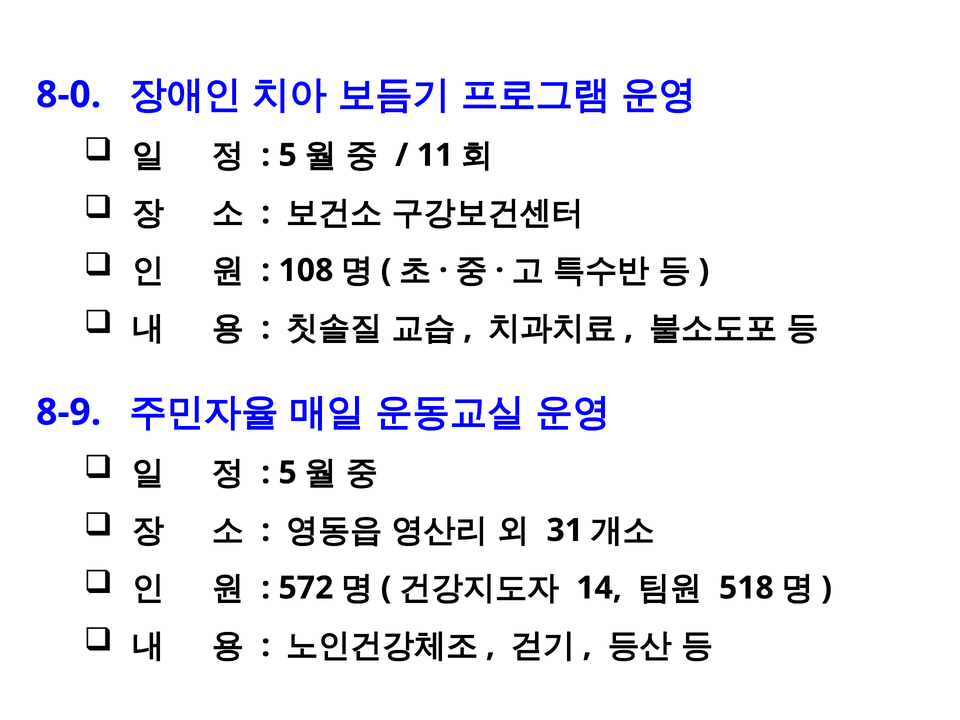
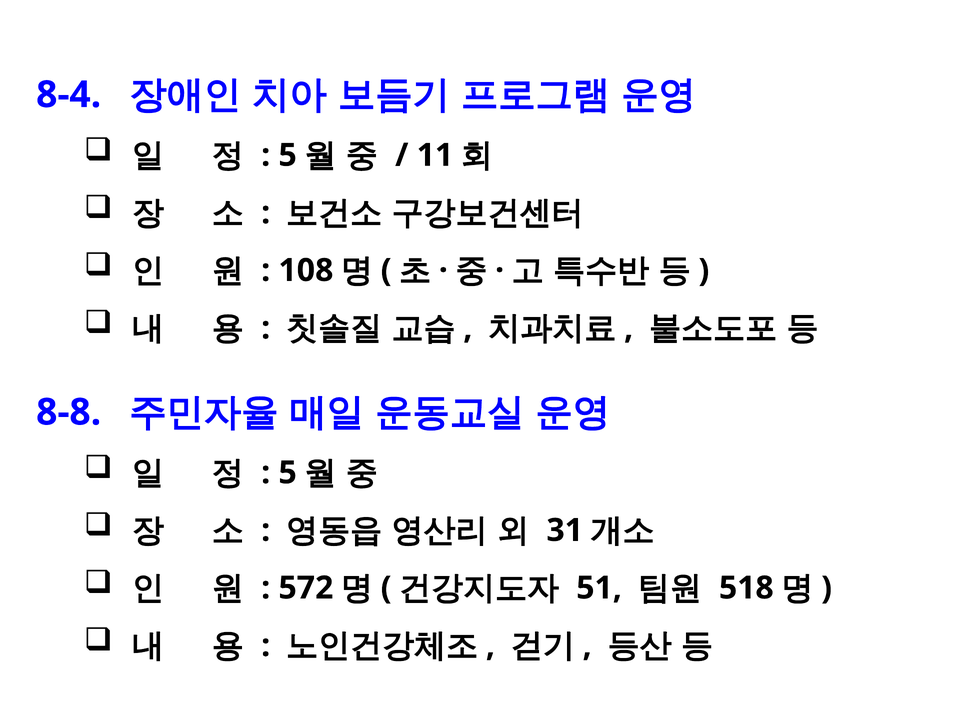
8-0: 8-0 -> 8-4 (69, 95)
8-9: 8-9 -> 8-8 (69, 412)
14: 14 -> 51 (599, 588)
